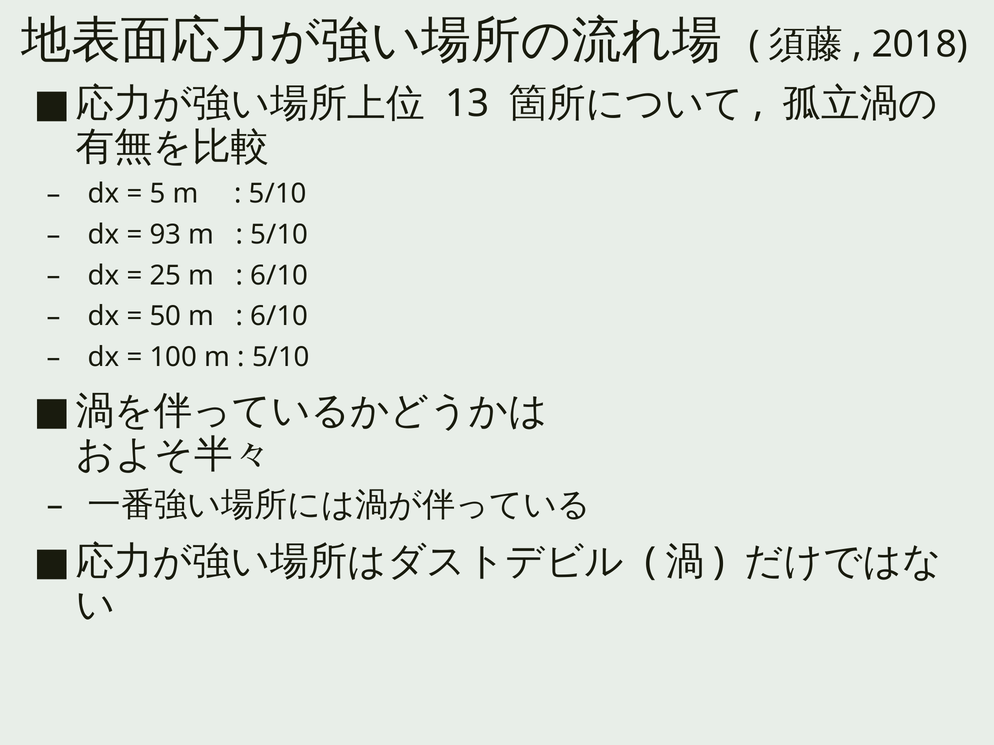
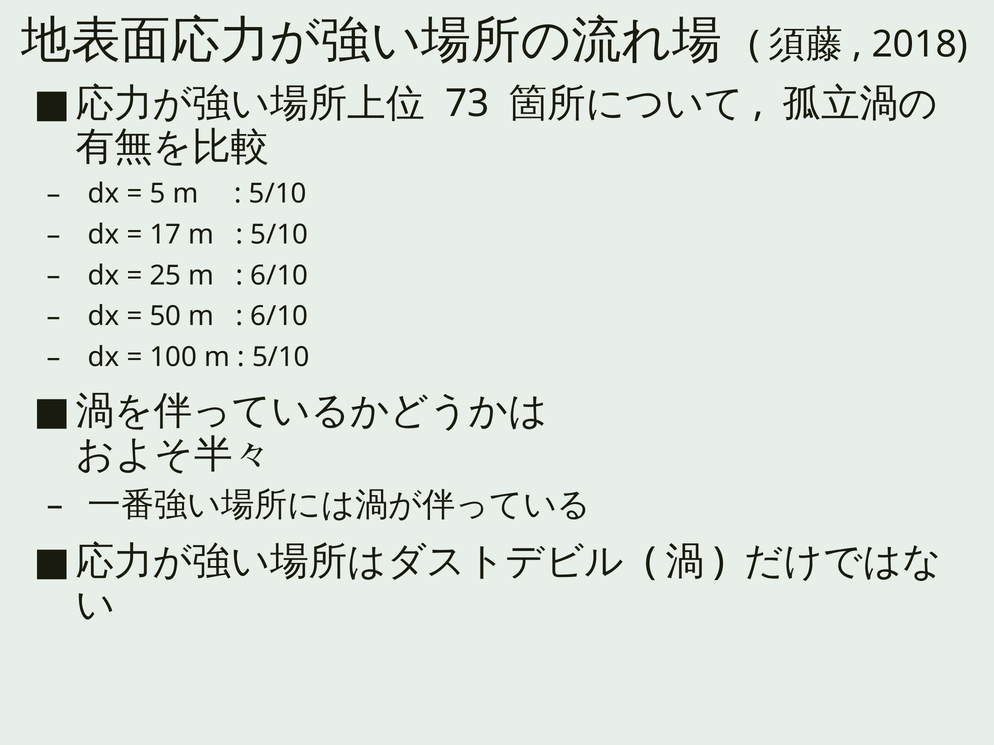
13: 13 -> 73 (467, 103)
93: 93 -> 17 (165, 235)
